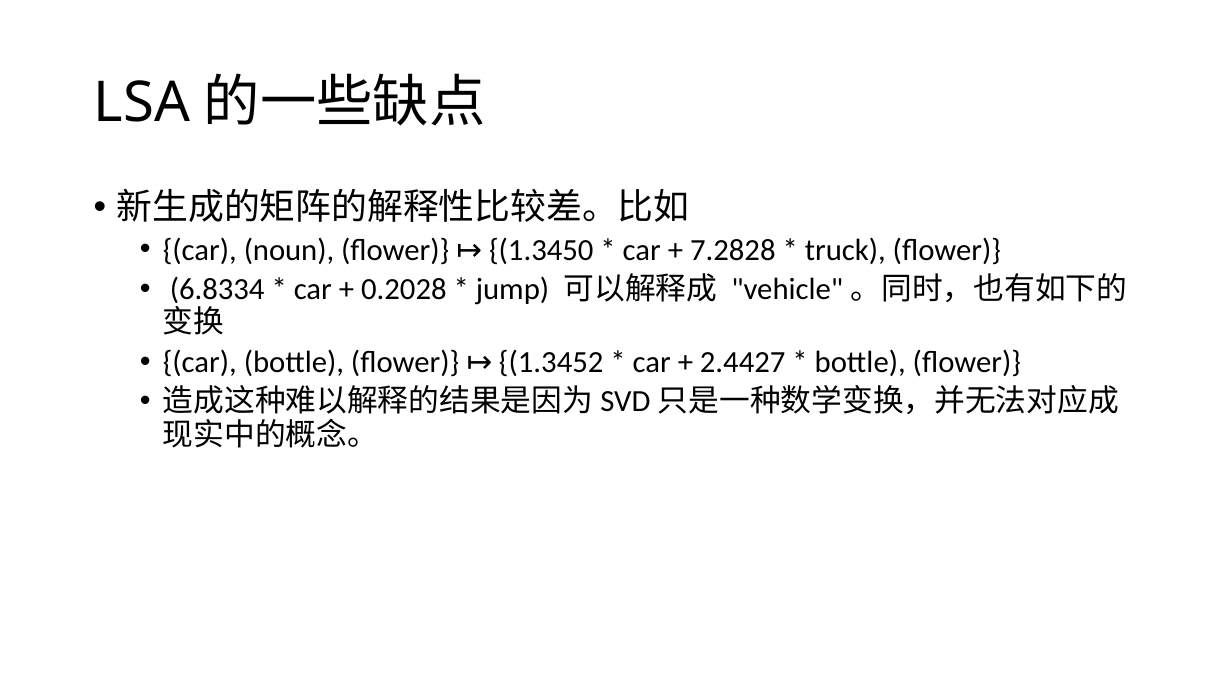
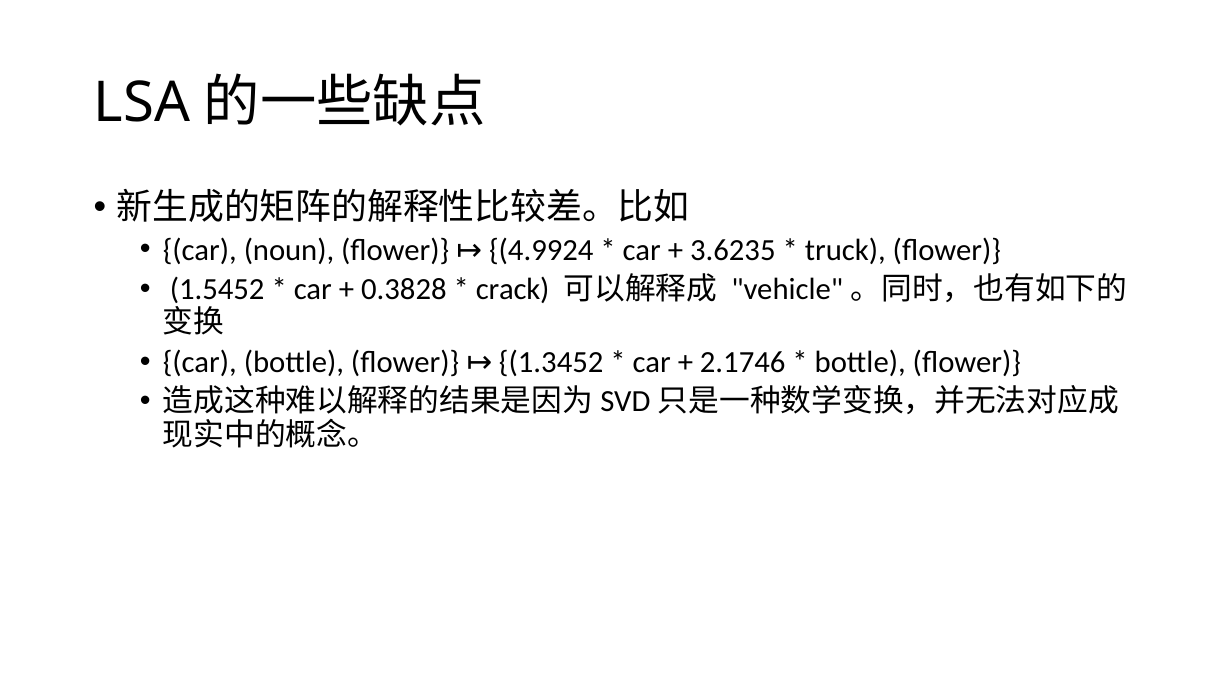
1.3450: 1.3450 -> 4.9924 (541, 250)
7.2828: 7.2828 -> 3.6235 (733, 250)
6.8334: 6.8334 -> 1.5452 (217, 290)
0.2028: 0.2028 -> 0.3828 (404, 290)
jump: jump -> crack (513, 290)
2.4427: 2.4427 -> 2.1746 (743, 362)
